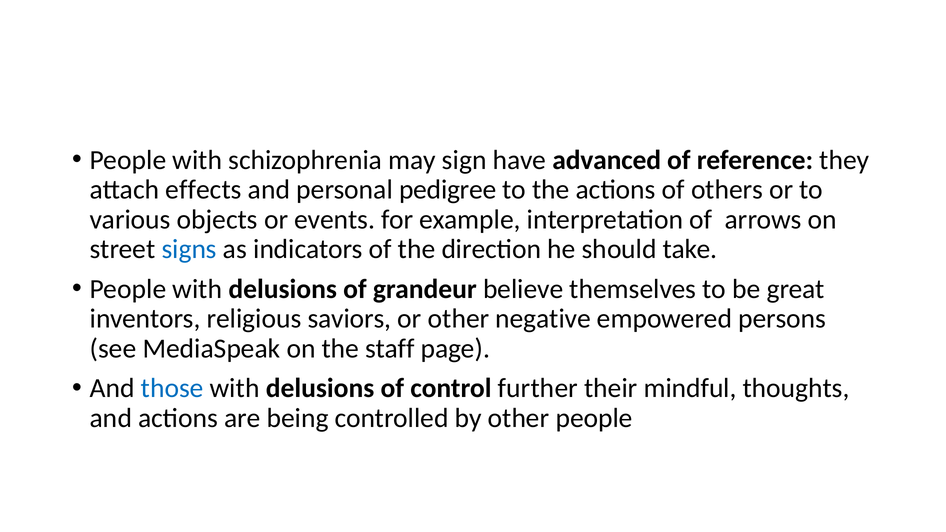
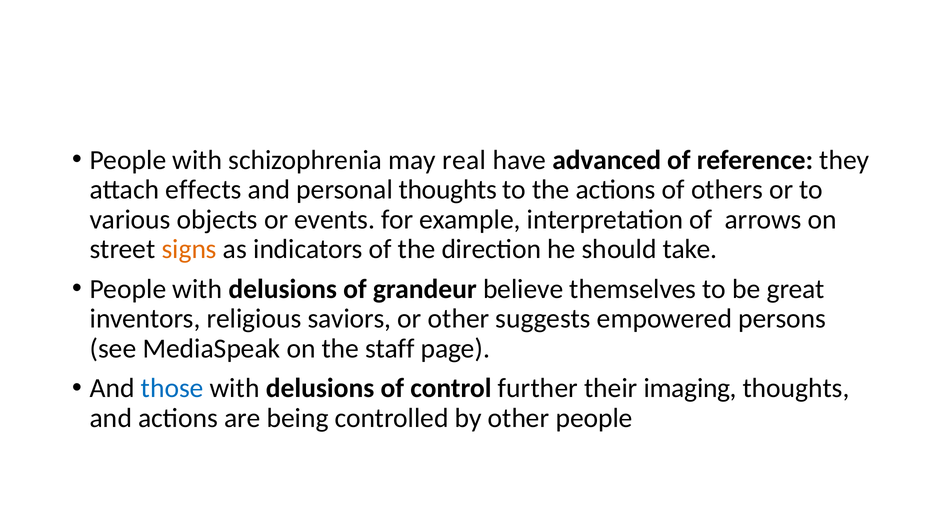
sign: sign -> real (464, 160)
personal pedigree: pedigree -> thoughts (448, 190)
signs colour: blue -> orange (189, 249)
negative: negative -> suggests (543, 319)
mindful: mindful -> imaging (690, 388)
